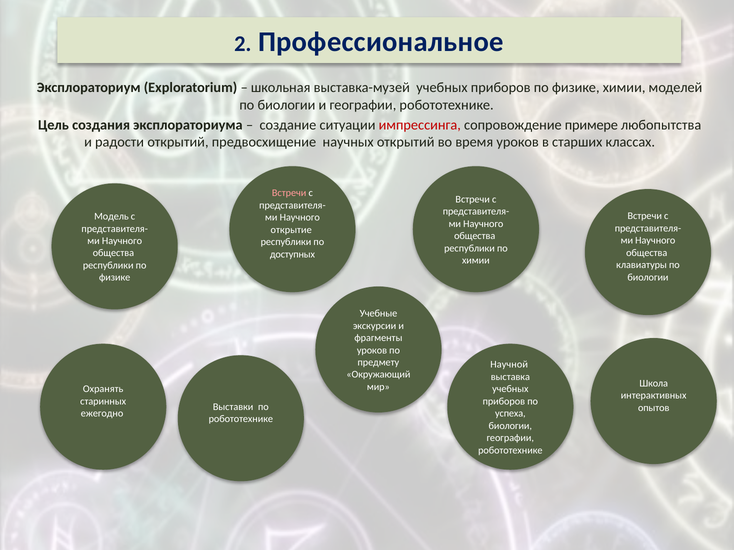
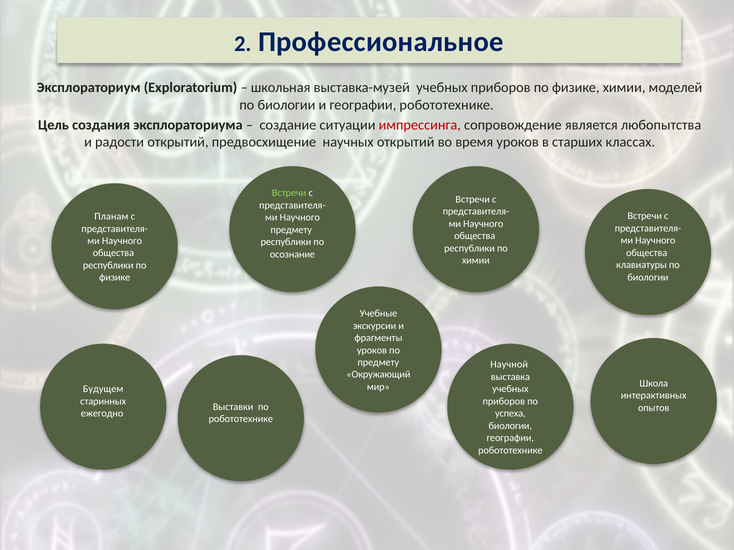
примере: примере -> является (591, 125)
Встречи colour: pink -> light green (289, 193)
Модель: Модель -> Планам (111, 217)
открытие: открытие -> предмету (291, 230)
доступных: доступных -> осознание (292, 255)
Охранять: Охранять -> Будущем (103, 389)
